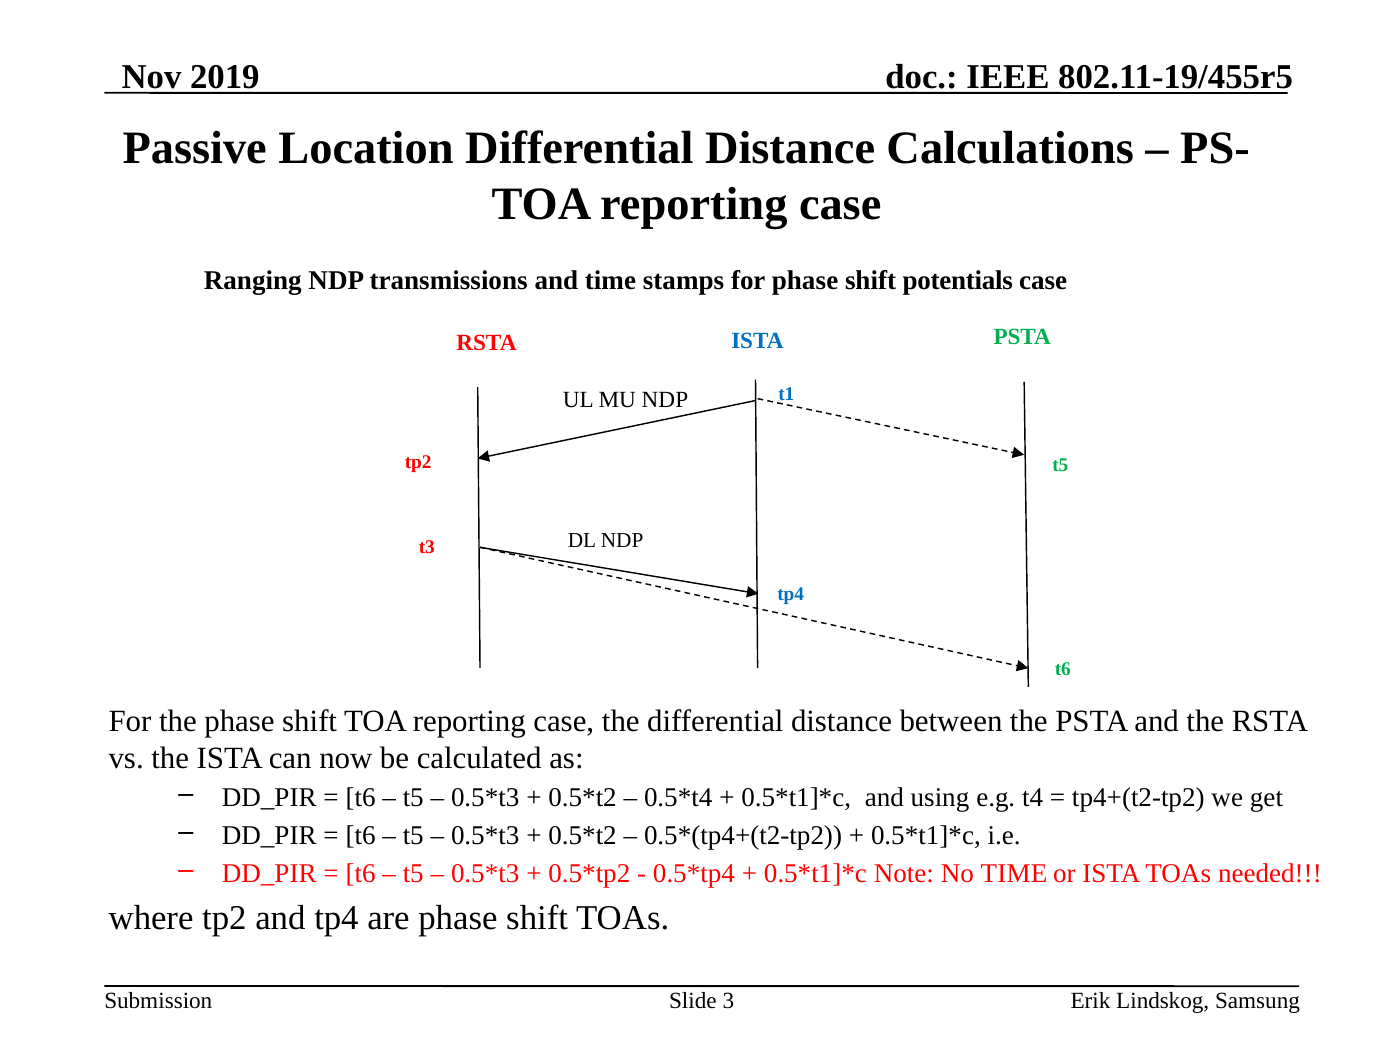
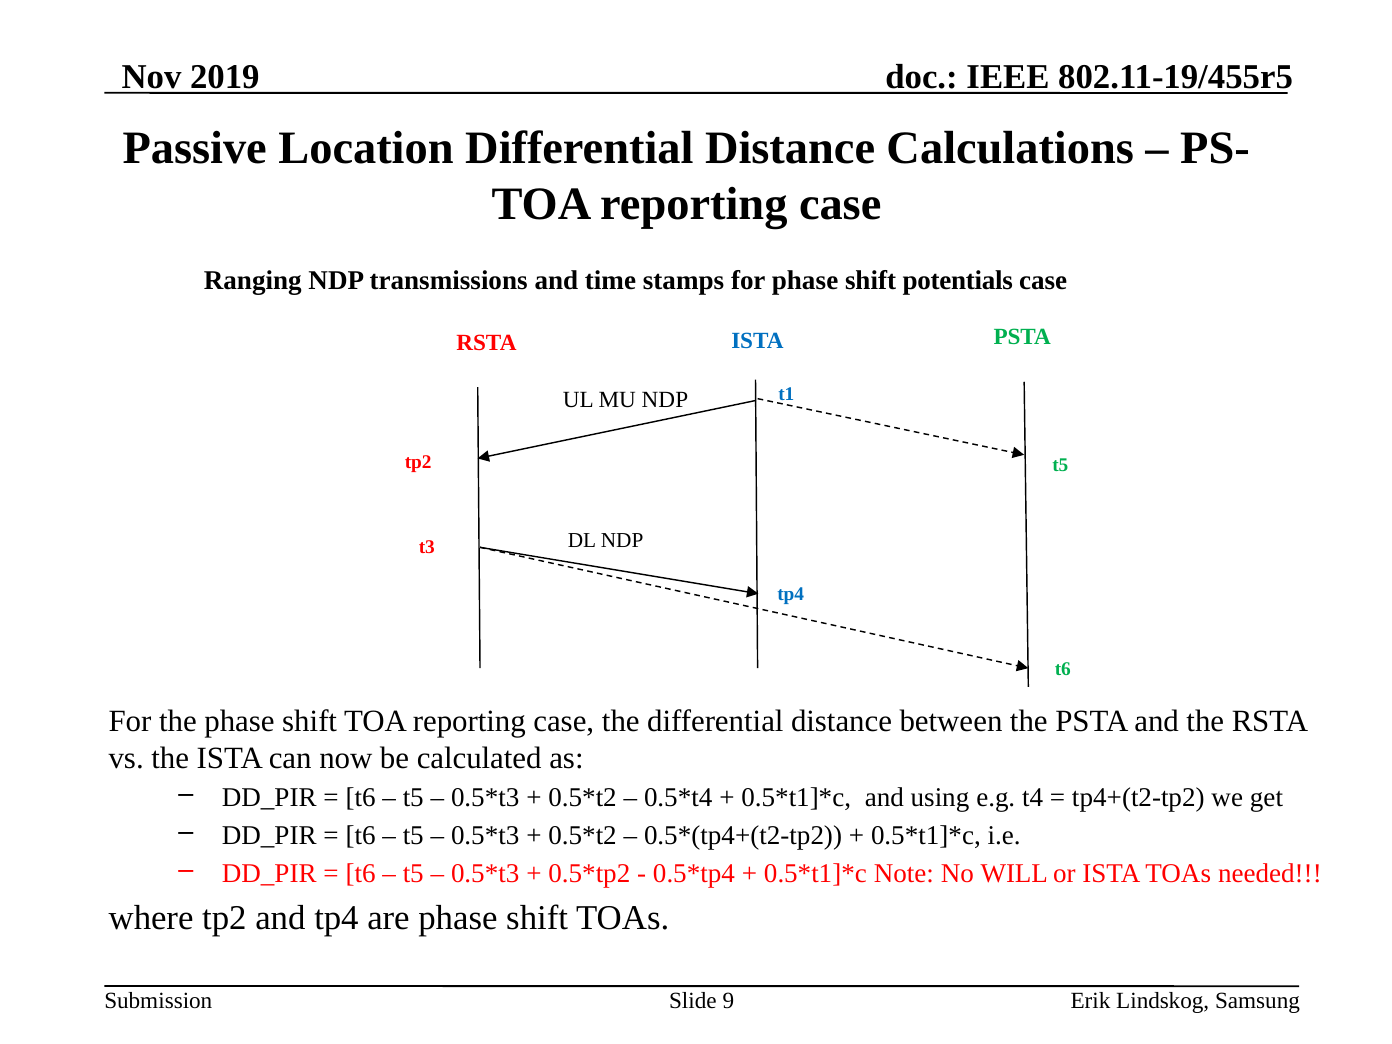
No TIME: TIME -> WILL (1014, 874)
3: 3 -> 9 (728, 1001)
